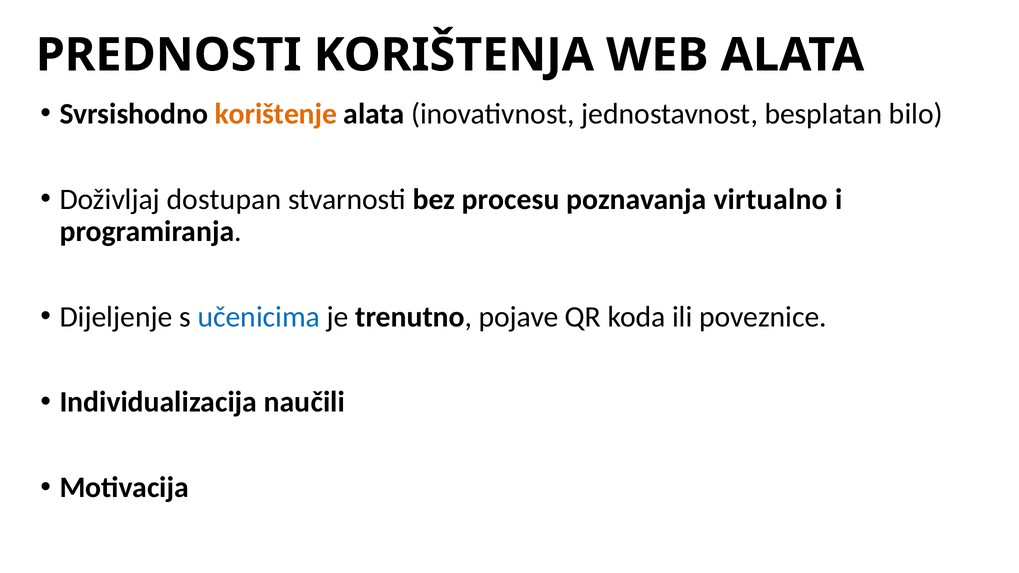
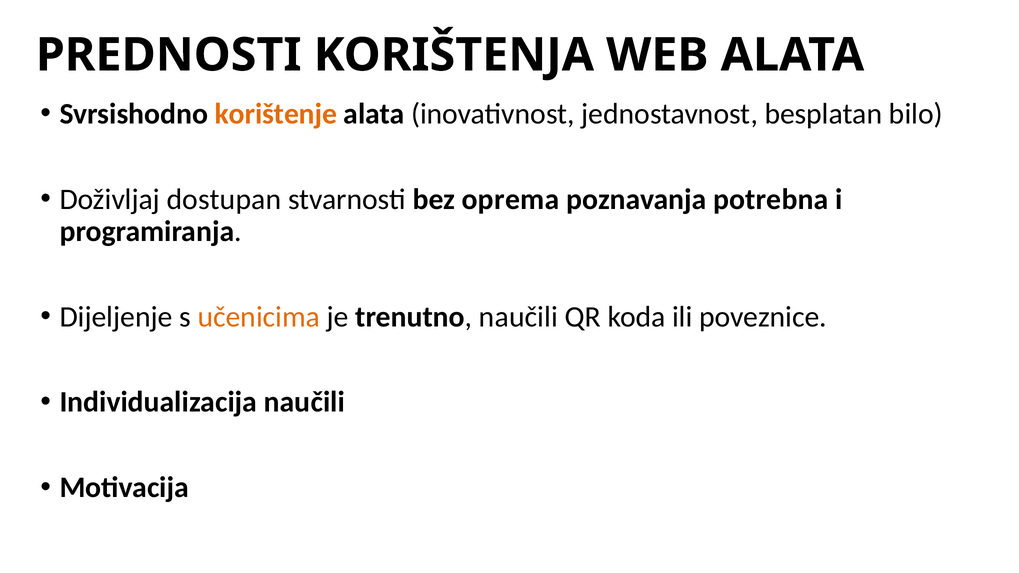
procesu: procesu -> oprema (511, 199)
virtualno: virtualno -> potrebna (771, 199)
učenicima colour: blue -> orange (259, 317)
trenutno pojave: pojave -> naučili (519, 317)
